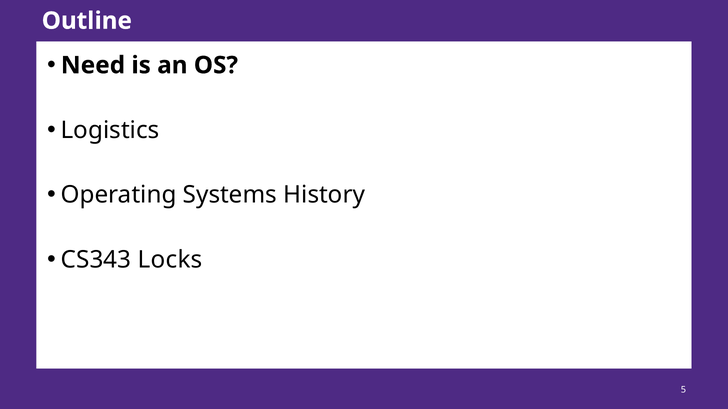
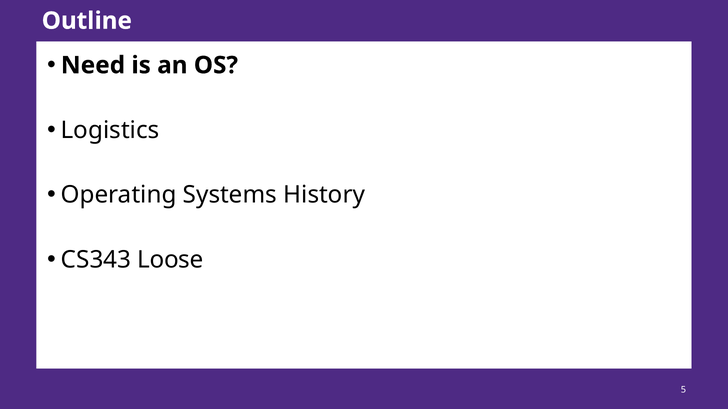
Locks: Locks -> Loose (170, 260)
